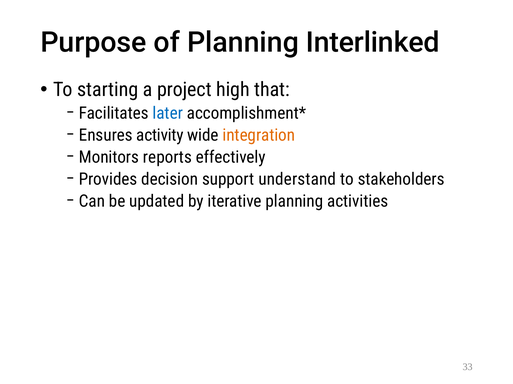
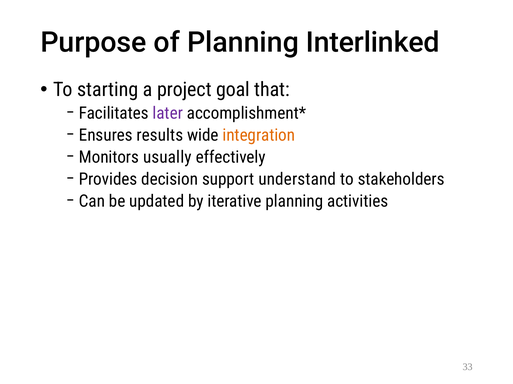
high: high -> goal (233, 90)
later colour: blue -> purple (168, 113)
activity: activity -> results (160, 136)
reports: reports -> usually (167, 158)
